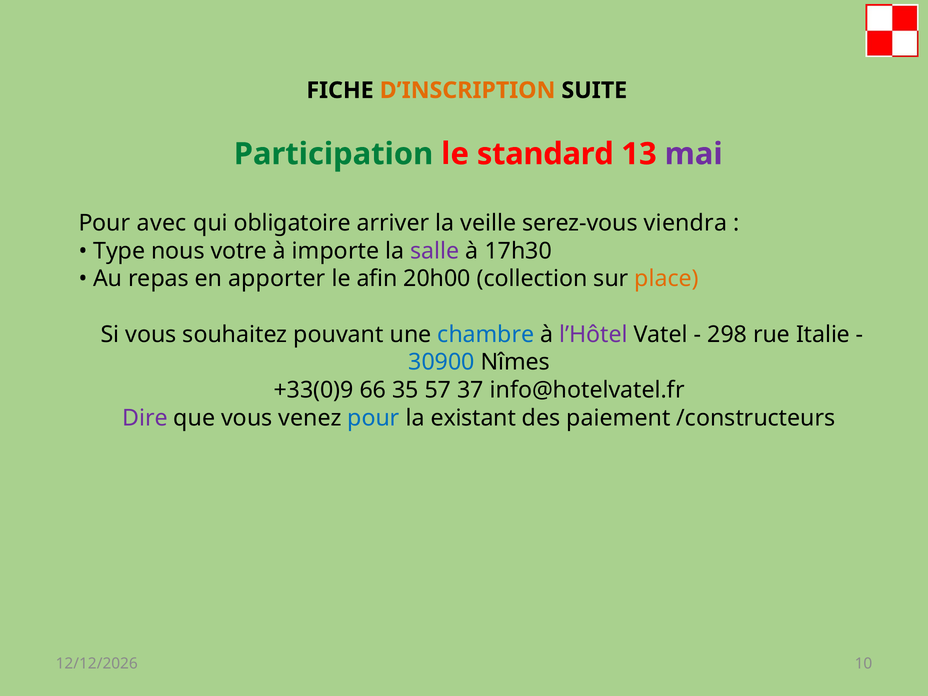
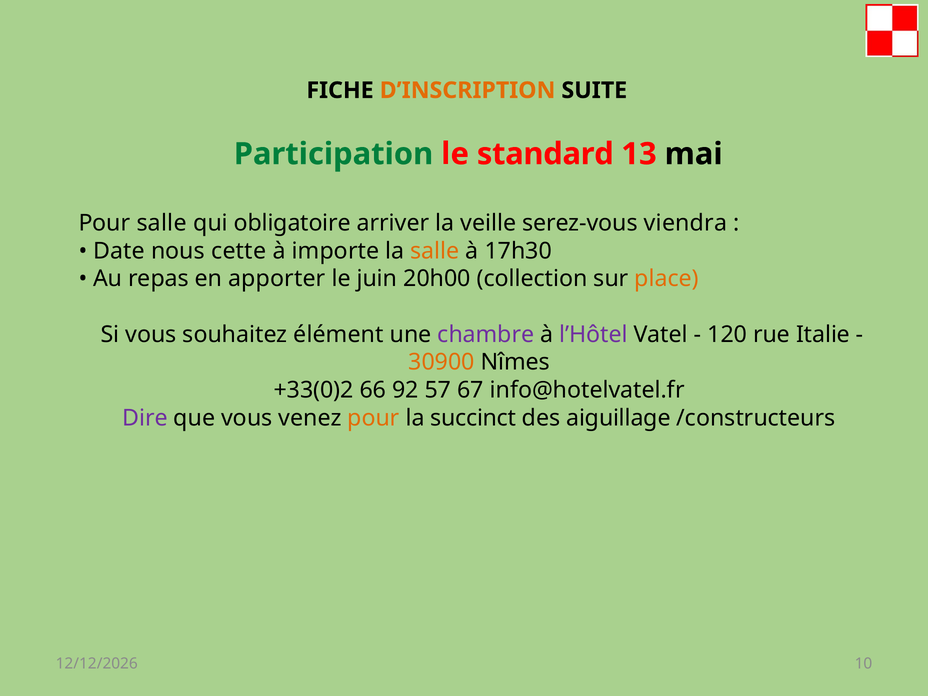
mai colour: purple -> black (694, 154)
Pour avec: avec -> salle (162, 223)
Type: Type -> Date (119, 251)
votre: votre -> cette (239, 251)
salle colour: purple -> orange (435, 251)
afin: afin -> juin (377, 279)
pouvant: pouvant -> élément (339, 334)
chambre colour: blue -> purple (486, 334)
298: 298 -> 120 (727, 334)
30900 colour: blue -> orange (441, 362)
+33(0)9: +33(0)9 -> +33(0)2 (314, 390)
35: 35 -> 92 (405, 390)
37: 37 -> 67 (470, 390)
pour colour: blue -> orange (373, 418)
existant: existant -> succinct (473, 418)
paiement: paiement -> aiguillage (618, 418)
